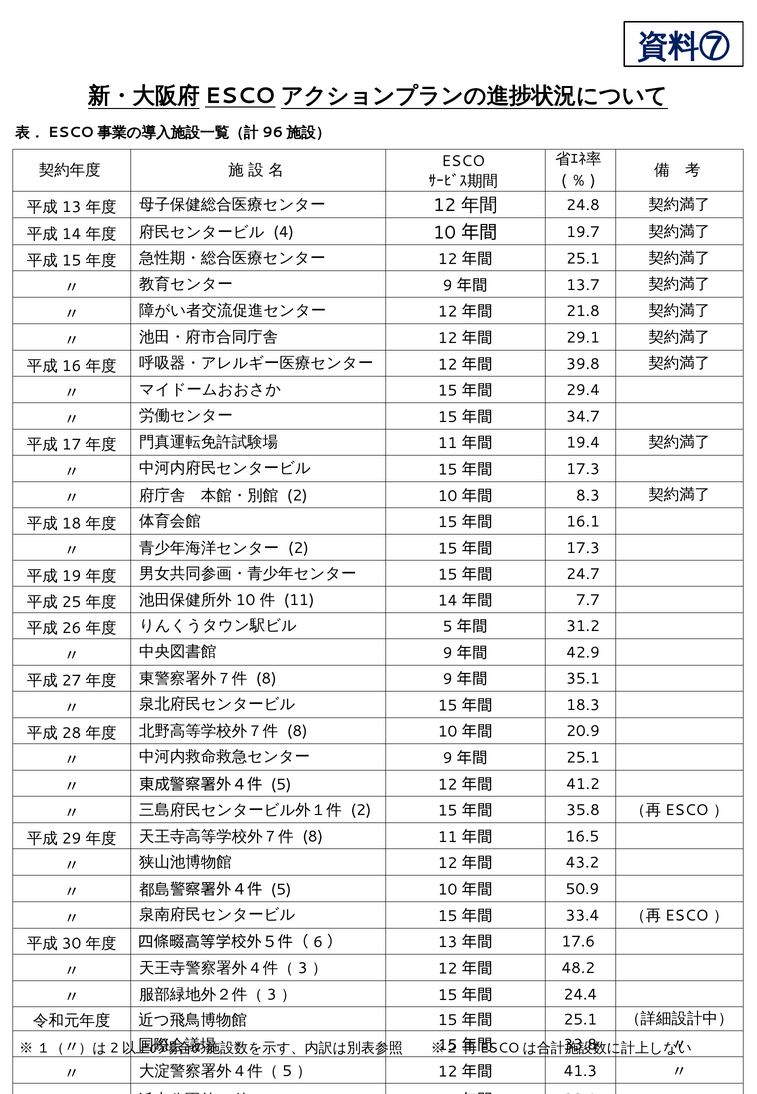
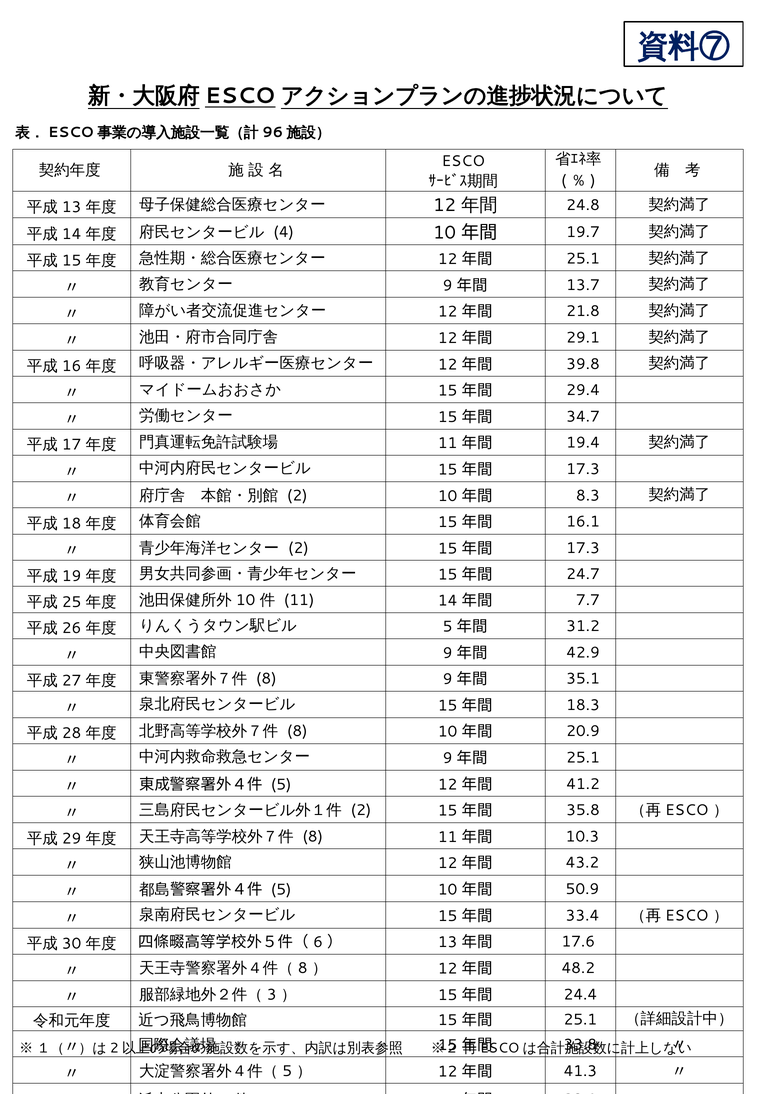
16.5: 16.5 -> 10.3 (582, 836)
3: 3 -> 8 (303, 968)
